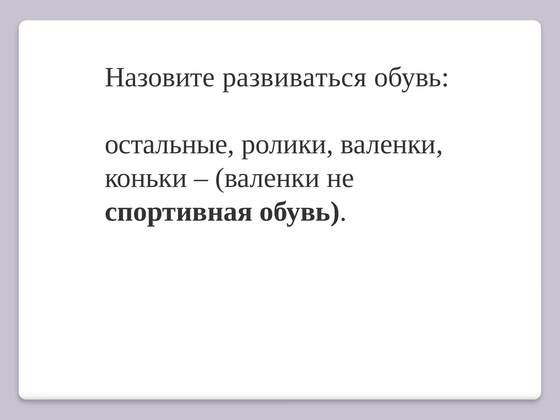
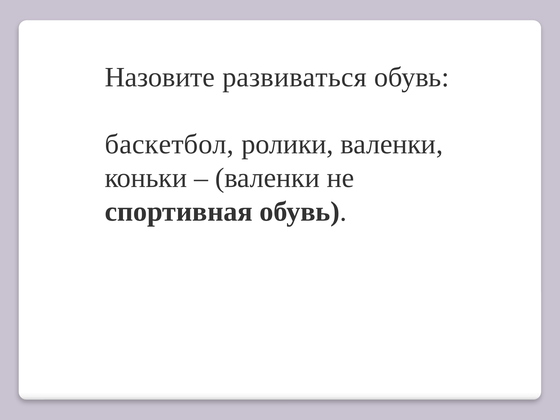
остальные: остальные -> баскетбол (169, 144)
